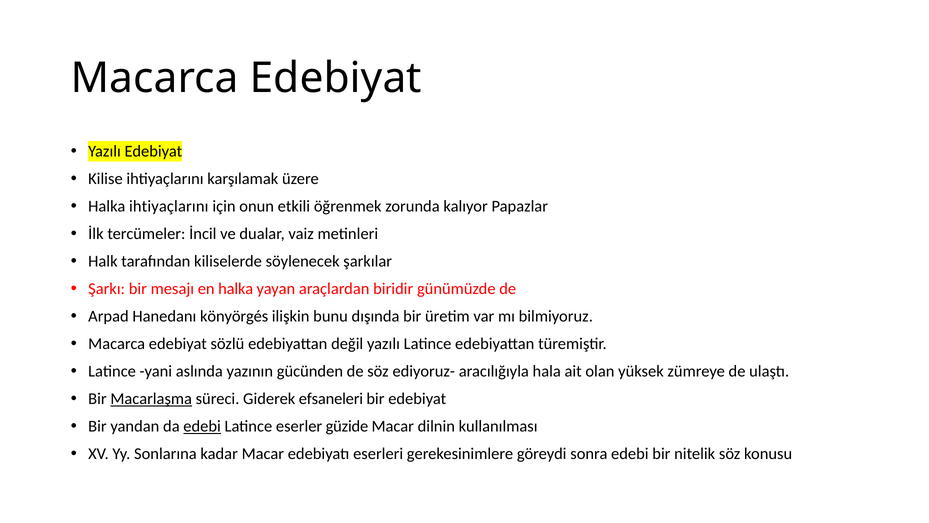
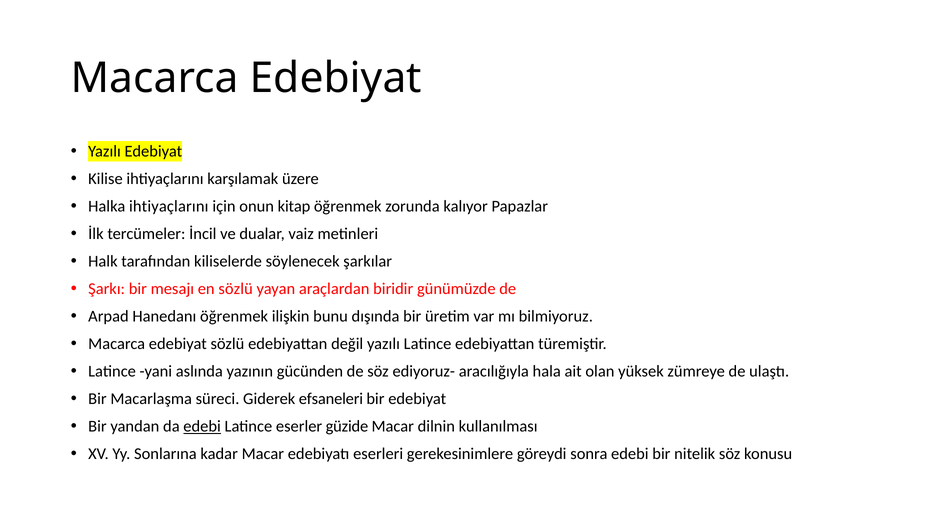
etkili: etkili -> kitap (294, 206)
en halka: halka -> sözlü (236, 289)
Hanedanı könyörgés: könyörgés -> öğrenmek (234, 316)
Macarlaşma underline: present -> none (151, 398)
